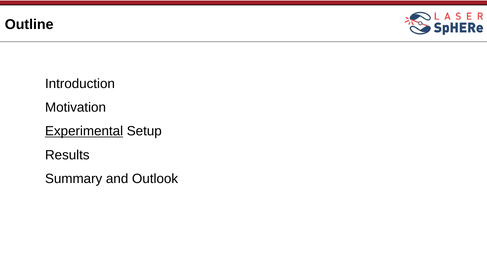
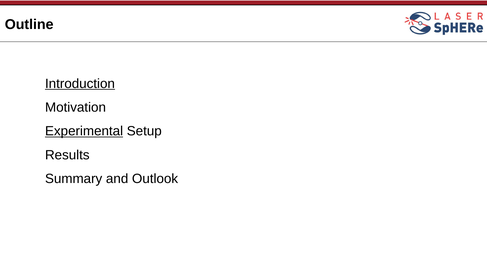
Introduction underline: none -> present (80, 84)
